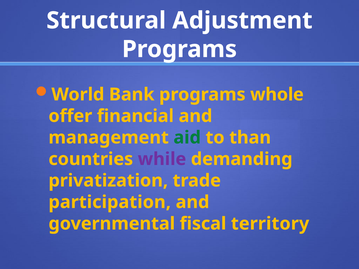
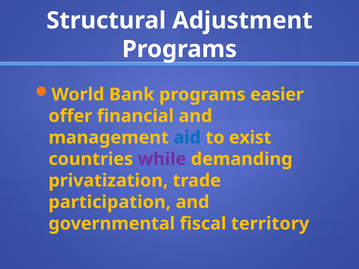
whole: whole -> easier (277, 95)
aid colour: green -> blue (187, 138)
than: than -> exist (250, 138)
